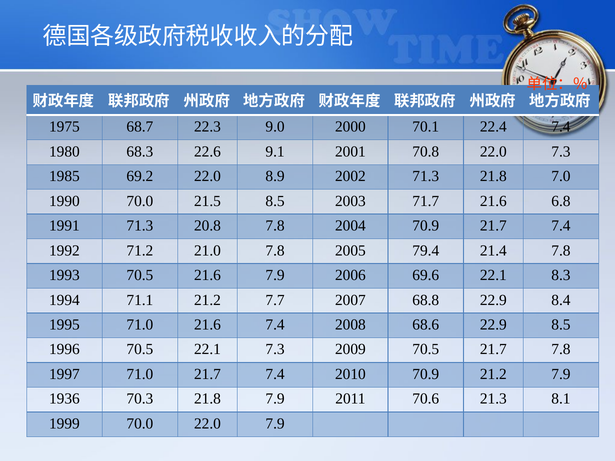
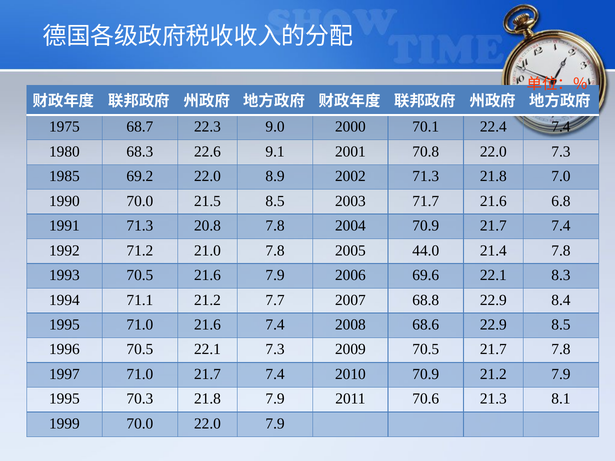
79.4: 79.4 -> 44.0 (426, 251)
1936: 1936 -> 1995 (64, 399)
